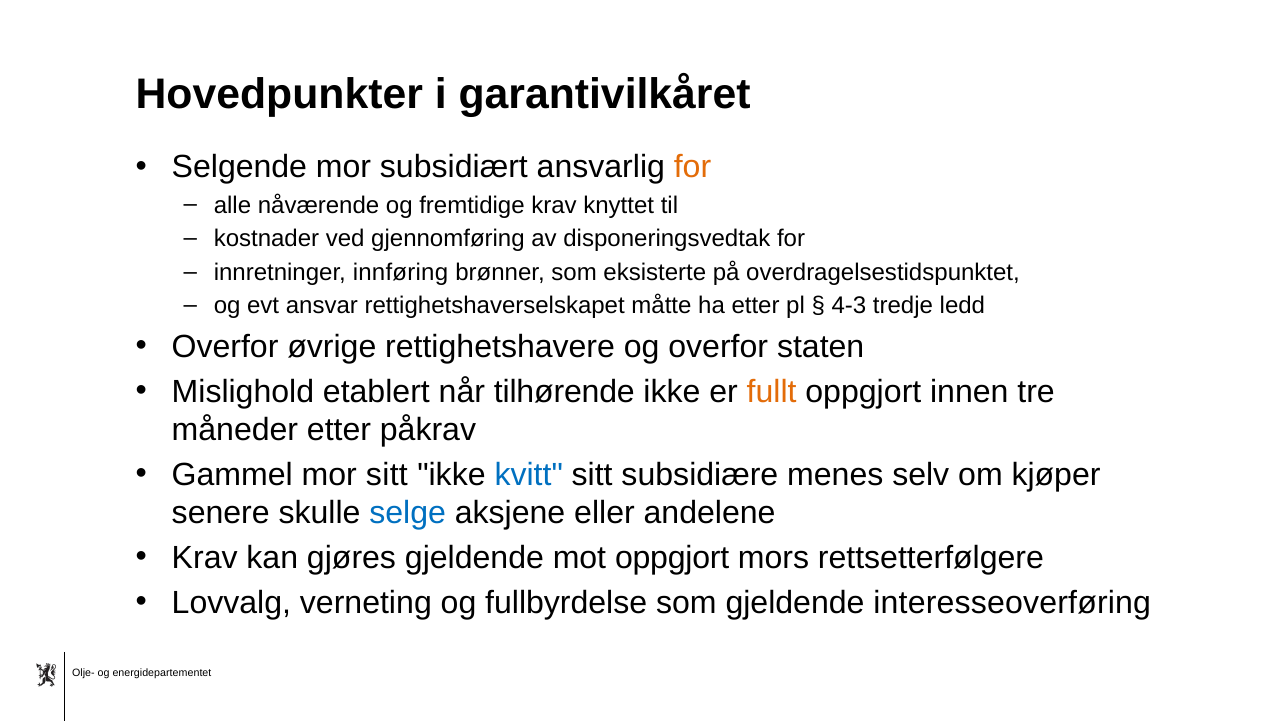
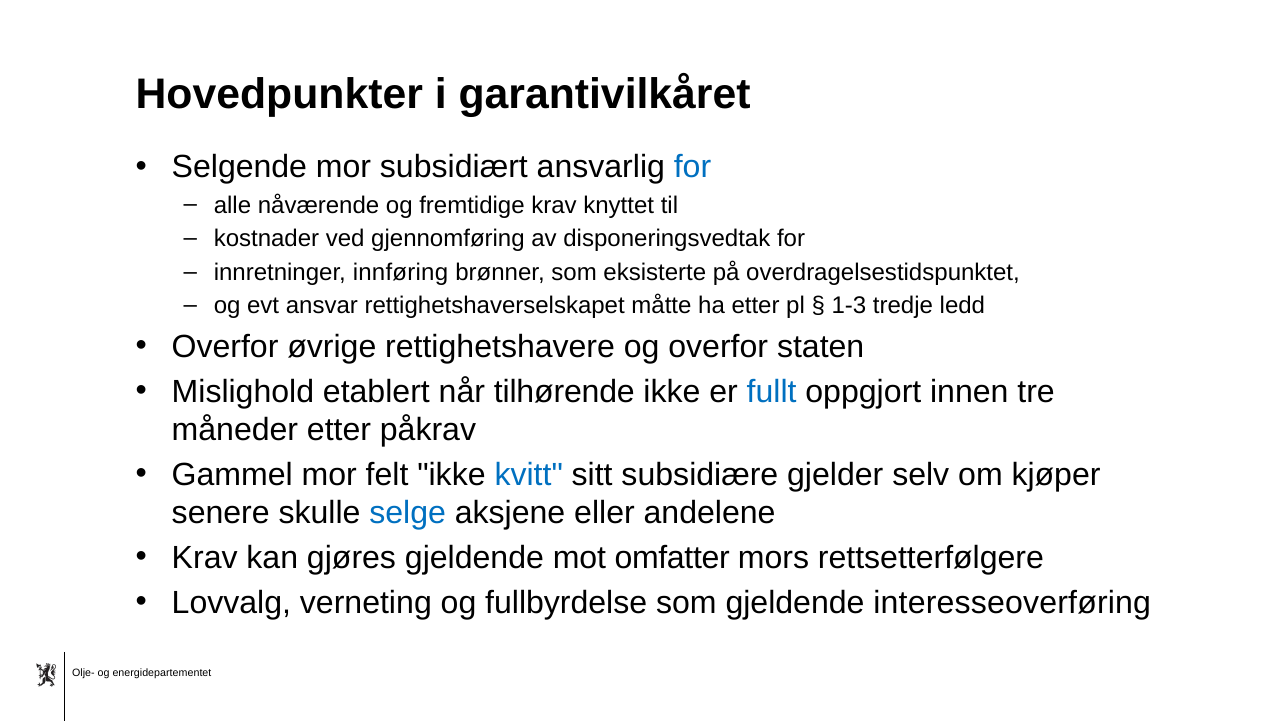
for colour: orange -> blue (693, 167)
4-3: 4-3 -> 1-3 (849, 306)
fullt colour: orange -> blue (772, 392)
mor sitt: sitt -> felt (387, 475)
menes: menes -> gjelder (835, 475)
mot oppgjort: oppgjort -> omfatter (672, 558)
